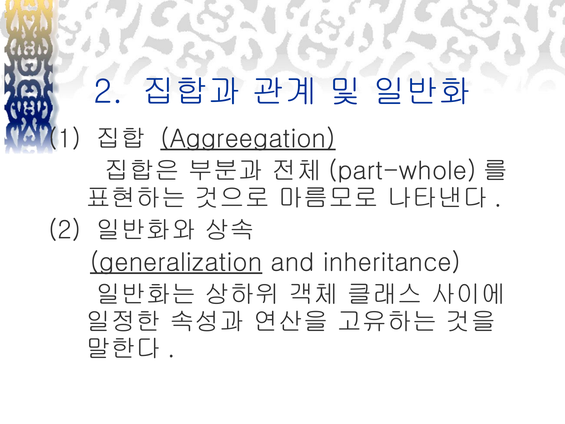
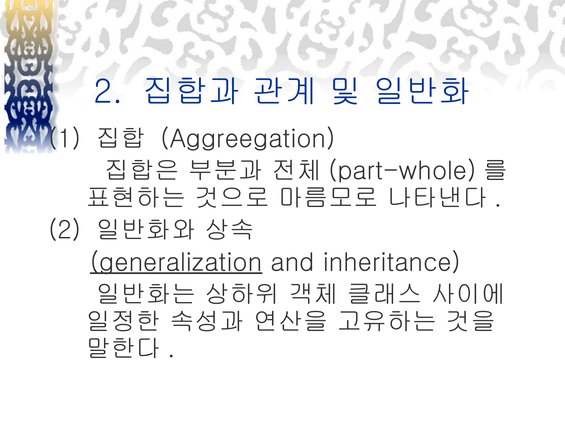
Aggreegation underline: present -> none (248, 139)
